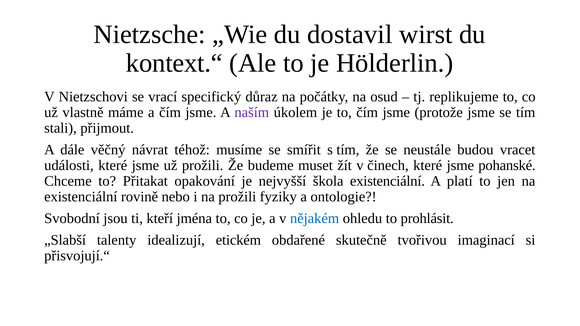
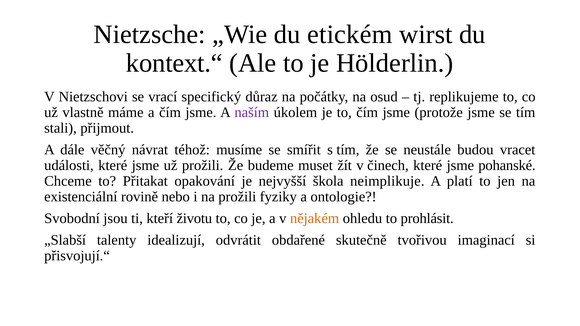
dostavil: dostavil -> etickém (350, 34)
škola existenciální: existenciální -> neimplikuje (387, 181)
jména: jména -> životu (194, 218)
nějakém colour: blue -> orange (315, 218)
etickém: etickém -> odvrátit (238, 240)
